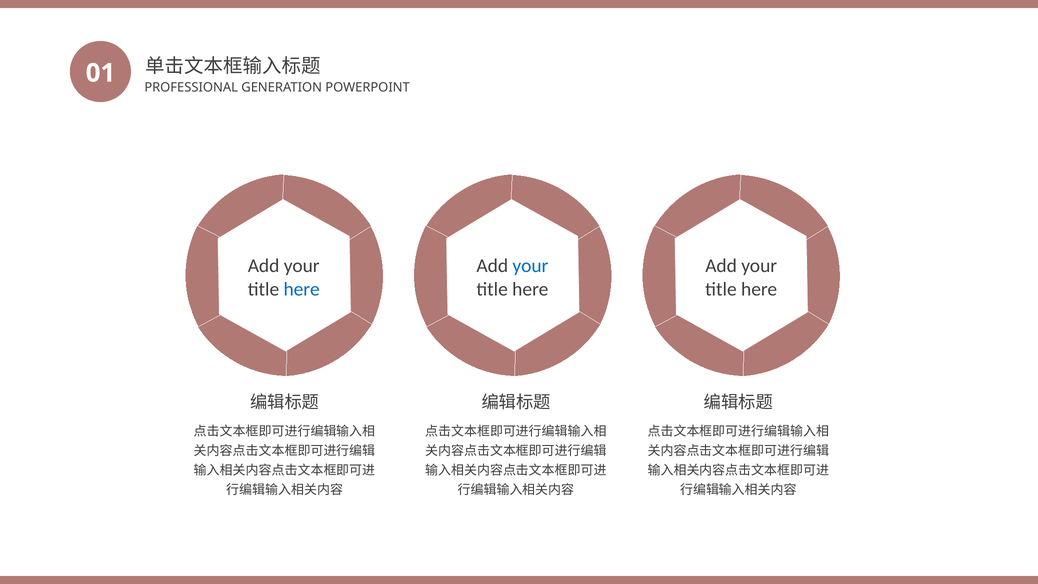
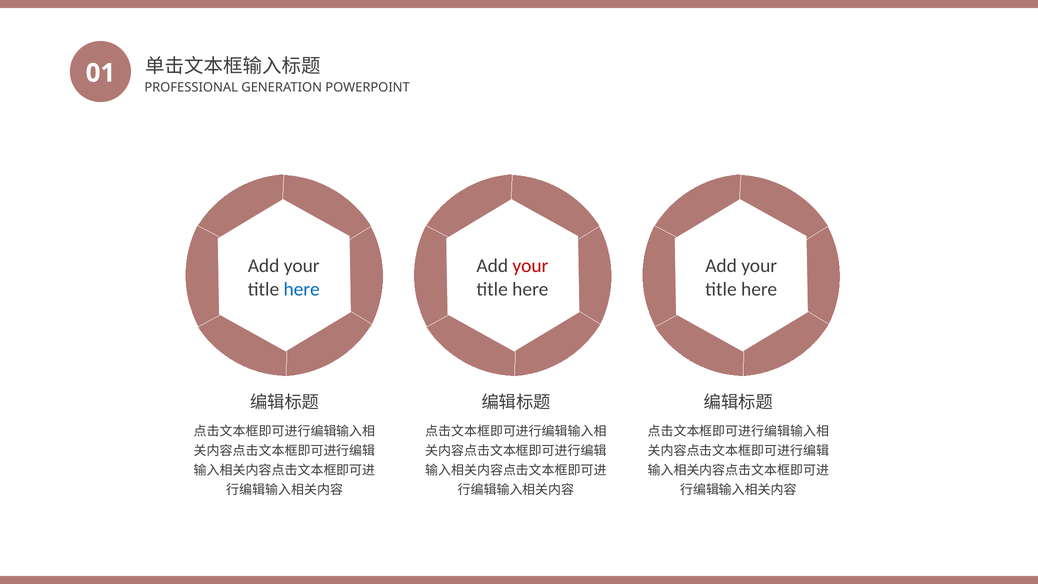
your colour: blue -> red (530, 266)
